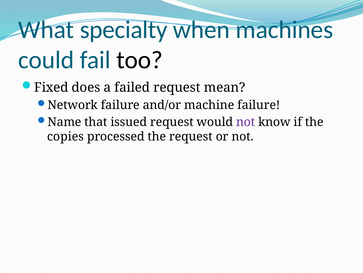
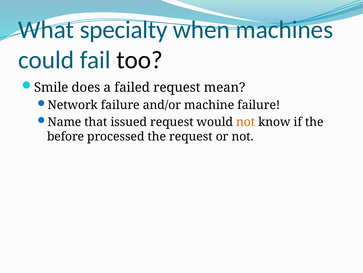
Fixed: Fixed -> Smile (51, 87)
not colour: purple -> orange (246, 122)
copies: copies -> before (66, 136)
